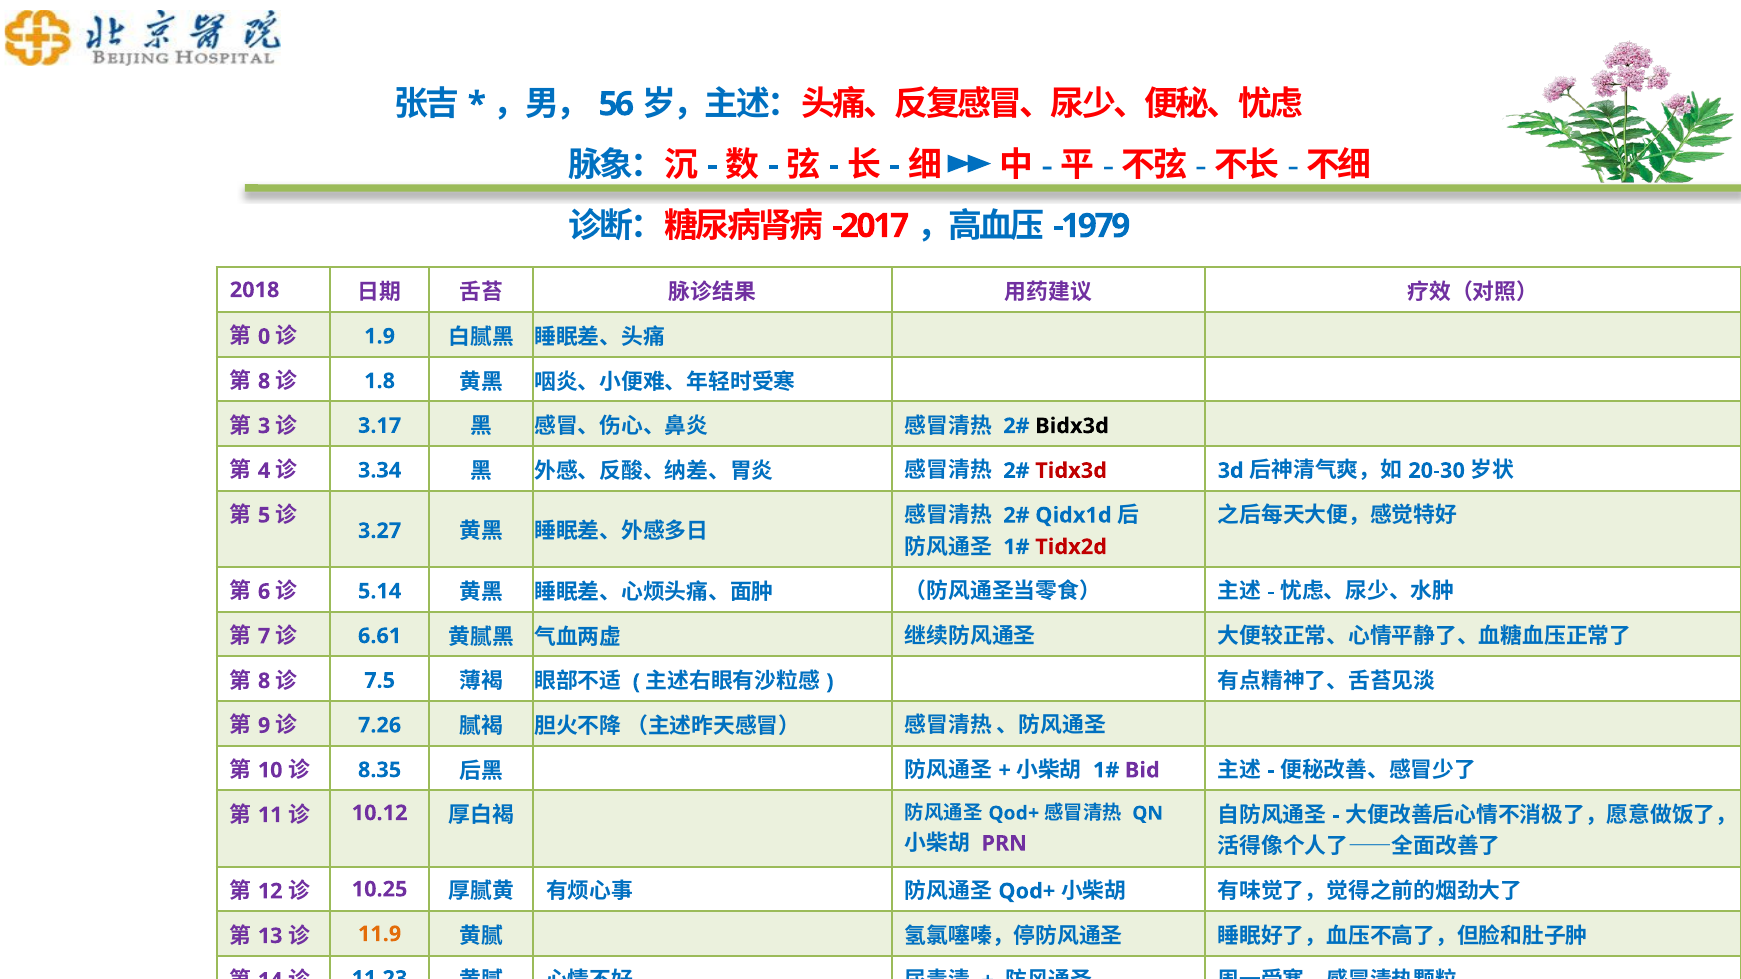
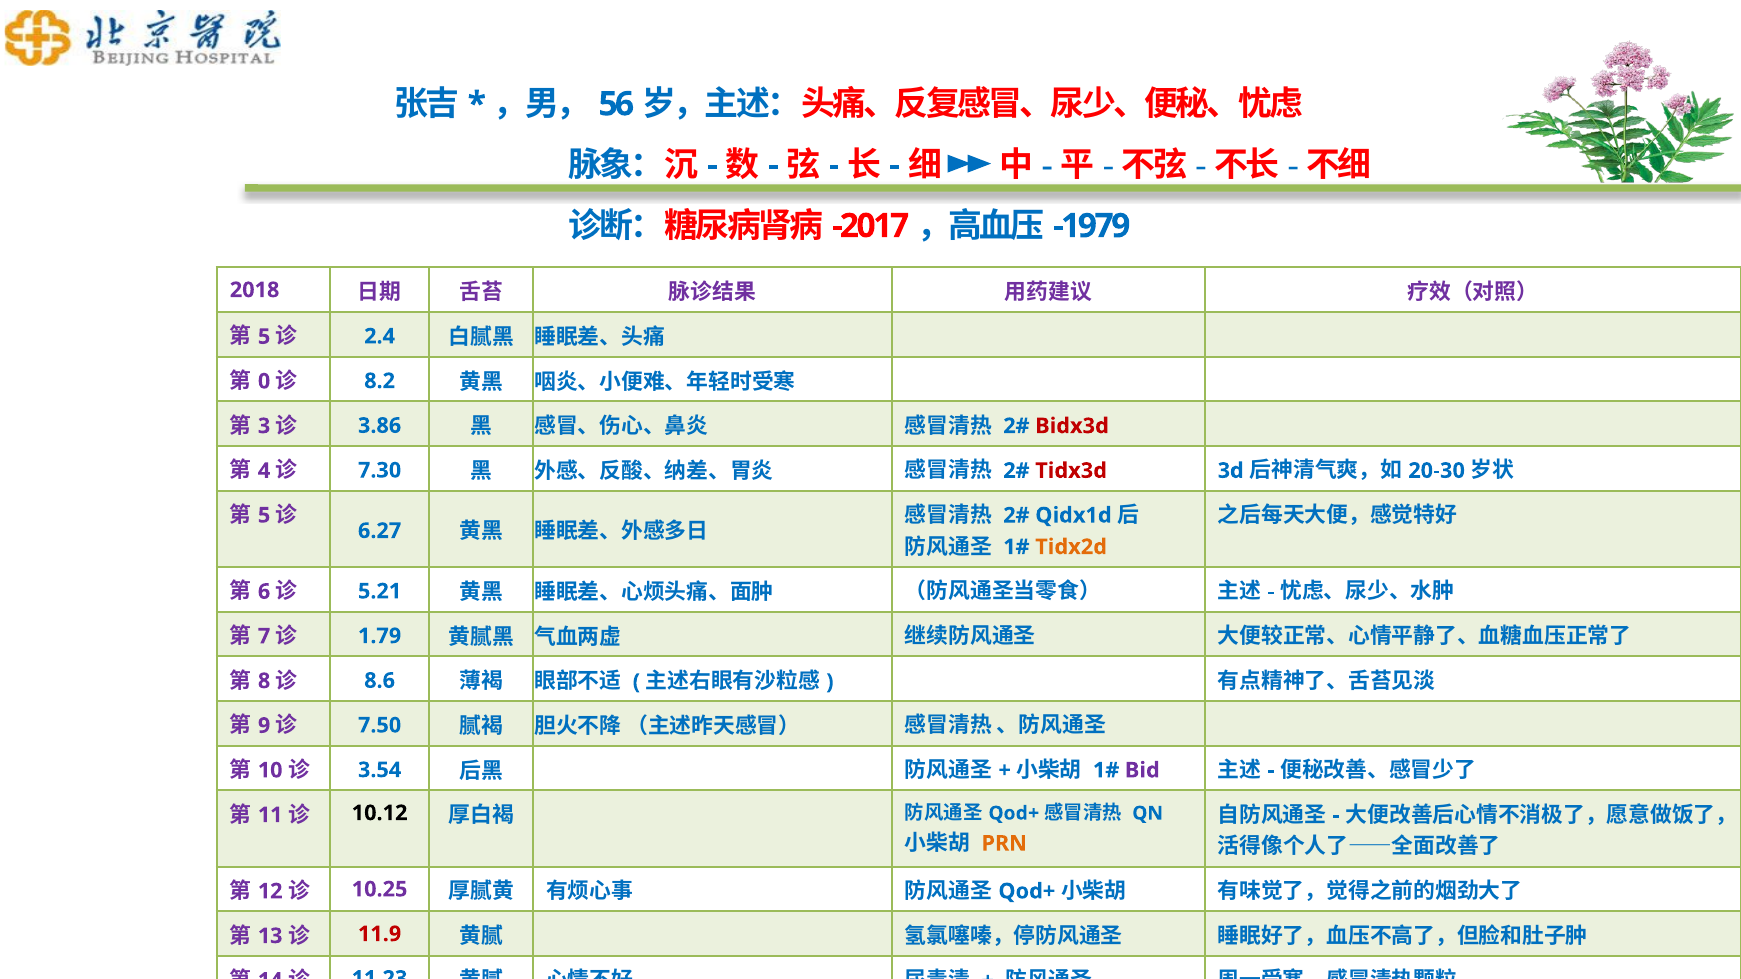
0: 0 -> 5 (264, 337)
1.9: 1.9 -> 2.4 (380, 336)
8: 8 -> 0 (264, 381)
1.8: 1.8 -> 8.2 (380, 381)
3.17: 3.17 -> 3.86 (380, 426)
Bidx3d colour: black -> red (1072, 426)
3.34: 3.34 -> 7.30 (380, 470)
3.27: 3.27 -> 6.27 (380, 531)
Tidx2d colour: red -> orange (1071, 547)
5.14: 5.14 -> 5.21 (380, 591)
6.61: 6.61 -> 1.79 (380, 636)
7.5: 7.5 -> 8.6 (380, 681)
7.26: 7.26 -> 7.50 (380, 726)
8.35: 8.35 -> 3.54 (380, 770)
10.12 colour: purple -> black (380, 813)
PRN colour: purple -> orange (1004, 844)
11.9 colour: orange -> red (380, 934)
